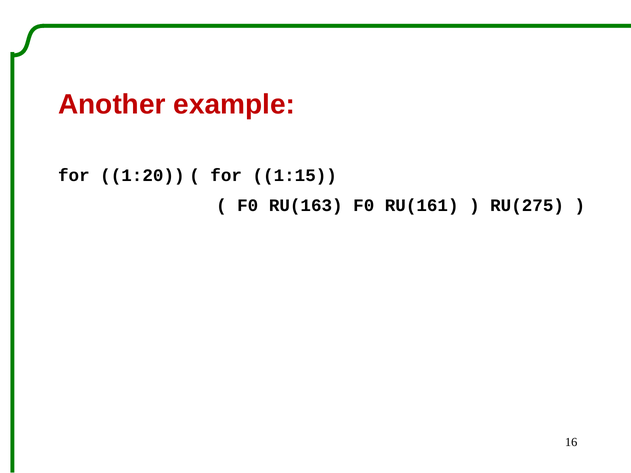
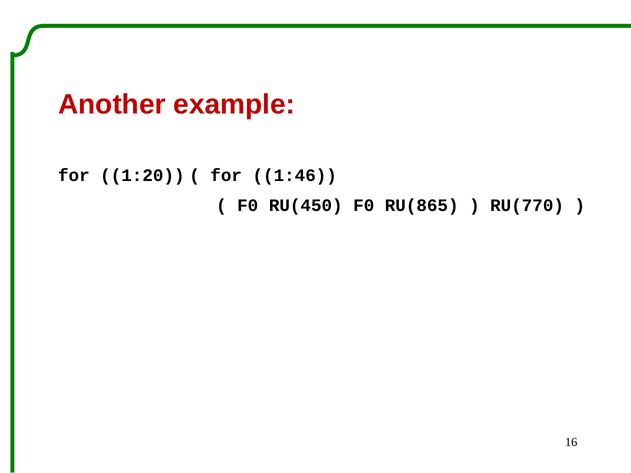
1:15: 1:15 -> 1:46 (295, 176)
RU(163: RU(163 -> RU(450 (306, 205)
RU(161: RU(161 -> RU(865 (422, 205)
RU(275: RU(275 -> RU(770 (527, 205)
